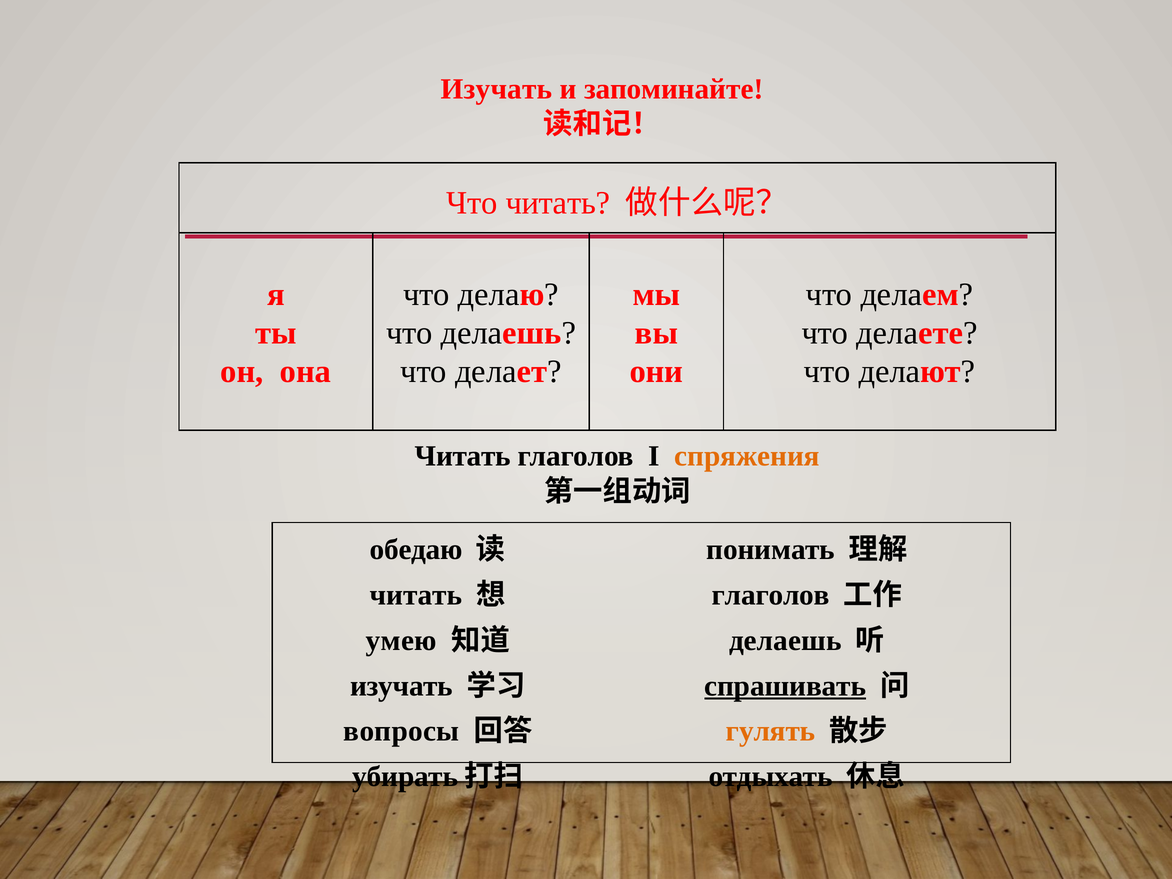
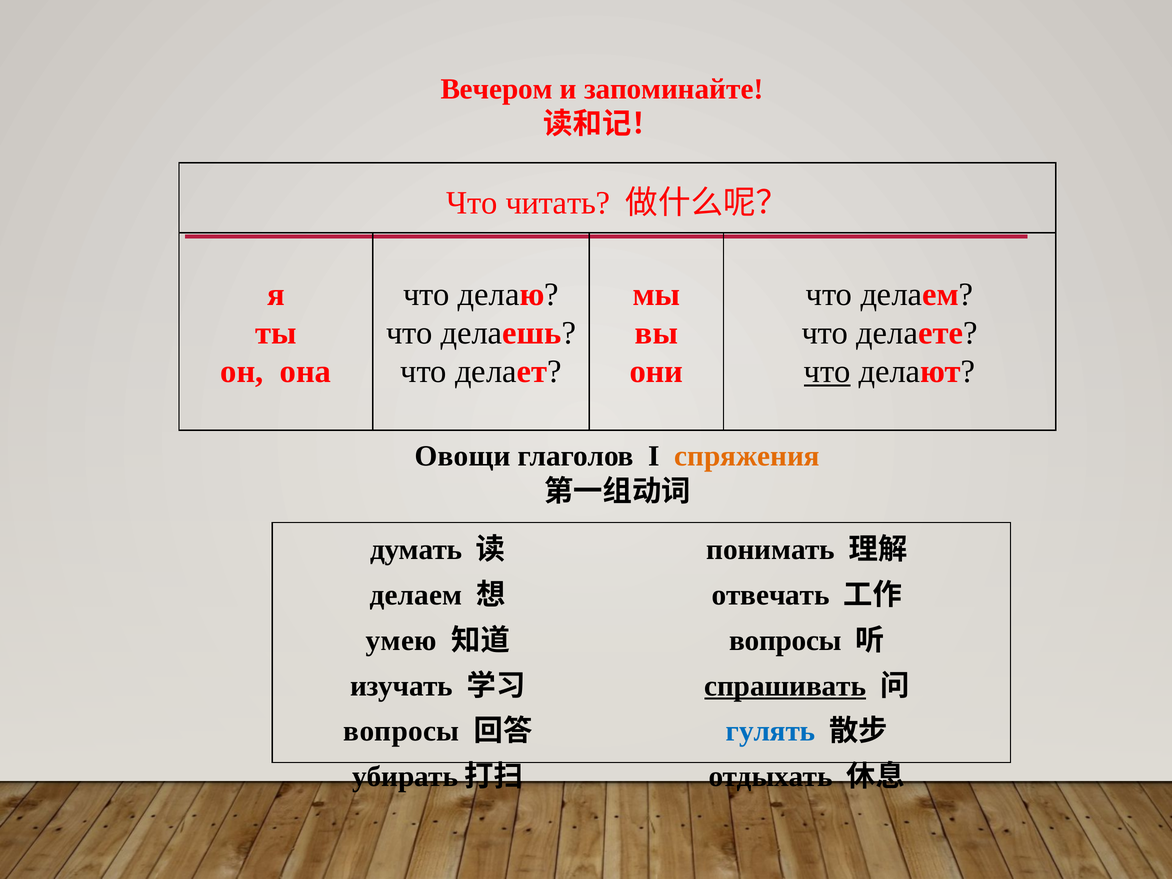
Изучать: Изучать -> Вечером (497, 89)
что underline: none -> present (827, 372)
Читать: Читать -> Овощи (463, 456)
обедаю: обедаю -> думать (416, 550)
читать: читать -> делаем (416, 595)
глаголов: глаголов -> отвечать (771, 595)
делаешь: делаешь -> вопросы (785, 641)
гулять colour: orange -> blue (771, 731)
